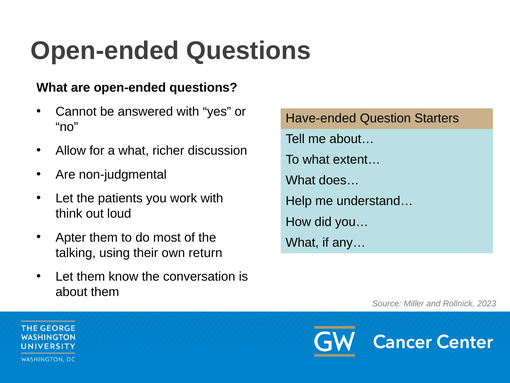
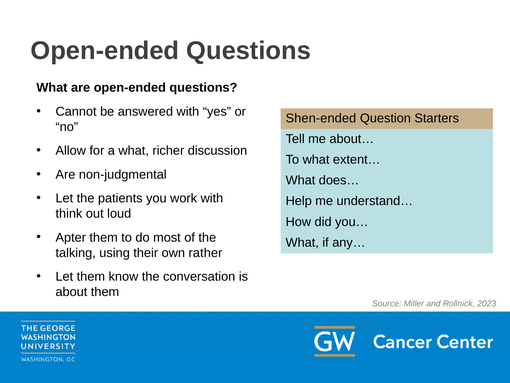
Have-ended: Have-ended -> Shen-ended (321, 118)
return: return -> rather (205, 252)
